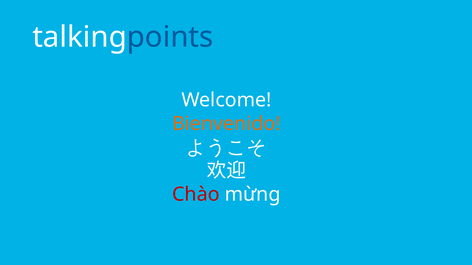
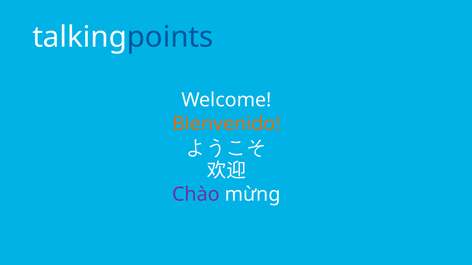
Chào colour: red -> purple (196, 195)
